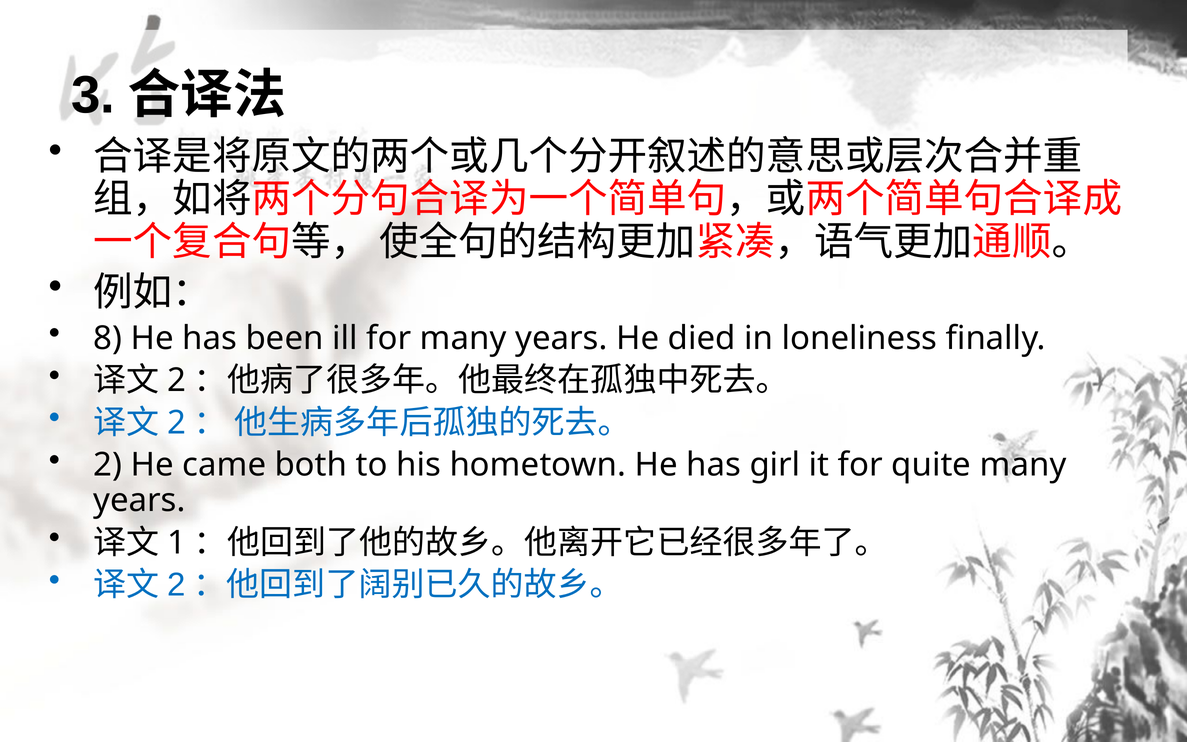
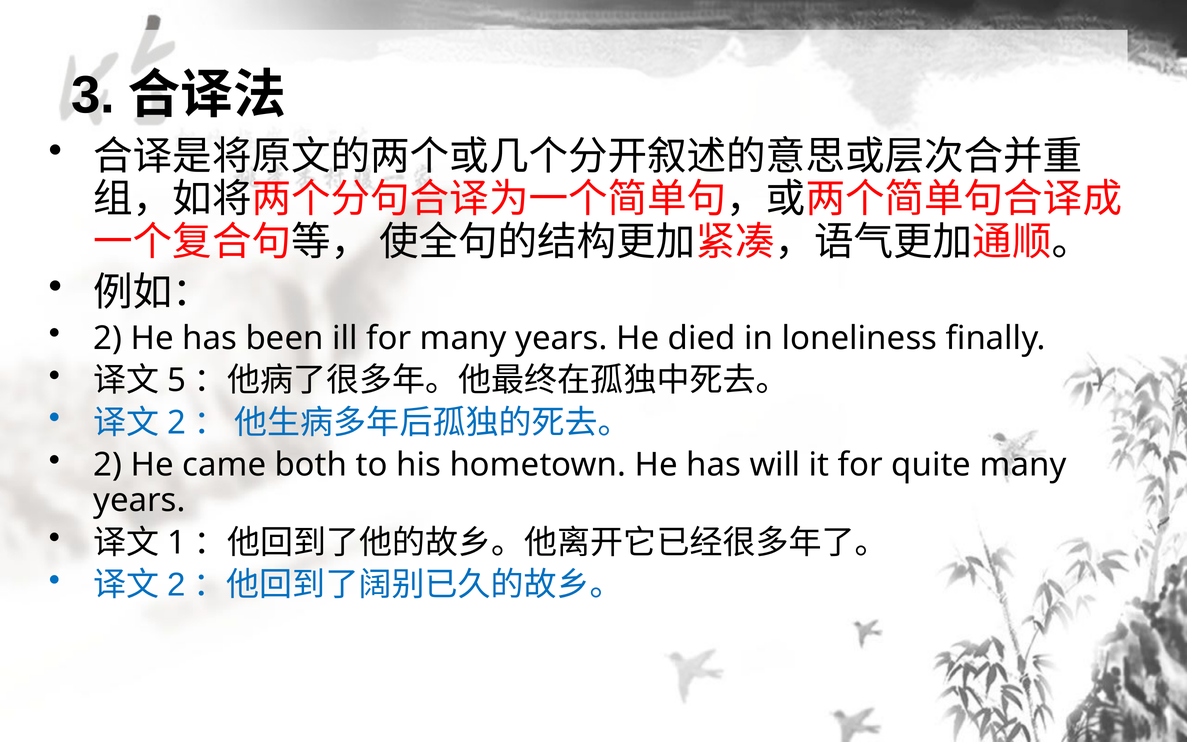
8: 8 -> 2 (108, 338)
2: 2 -> 5 (177, 380)
girl: girl -> will (775, 465)
